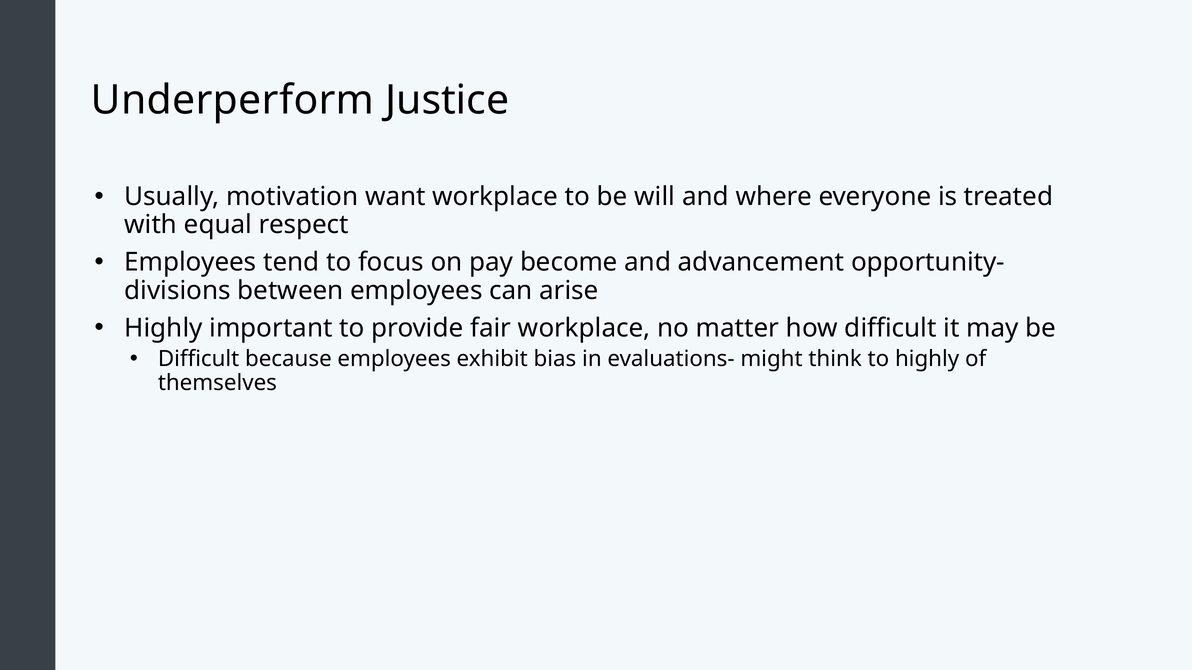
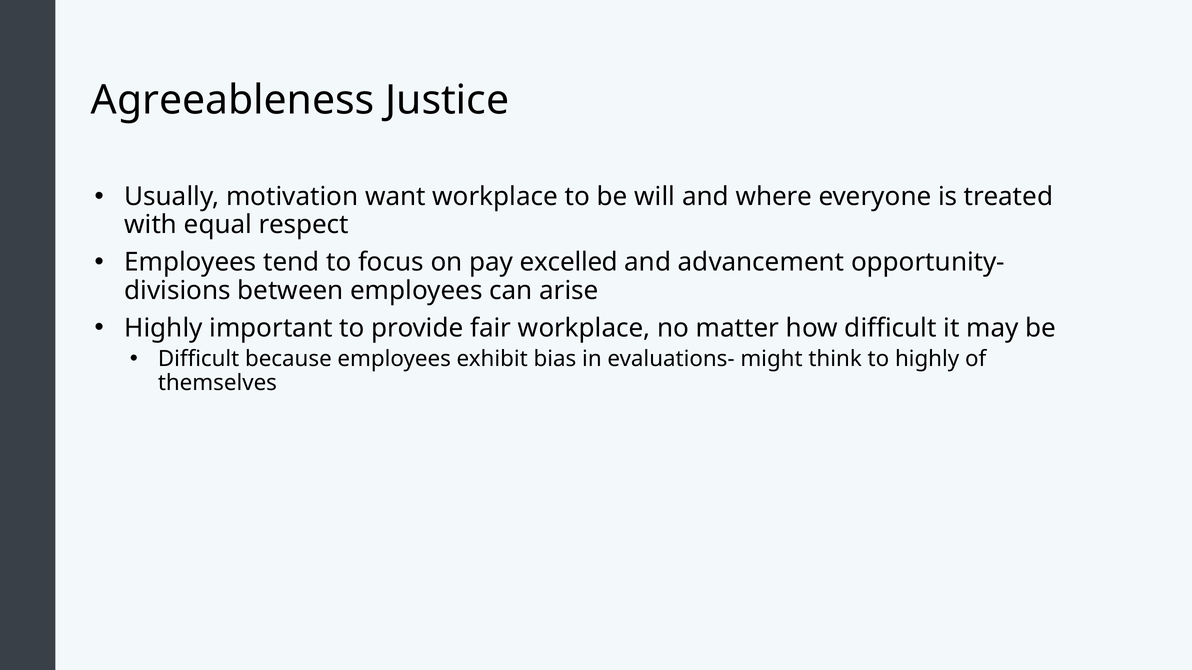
Underperform: Underperform -> Agreeableness (233, 100)
become: become -> excelled (569, 263)
